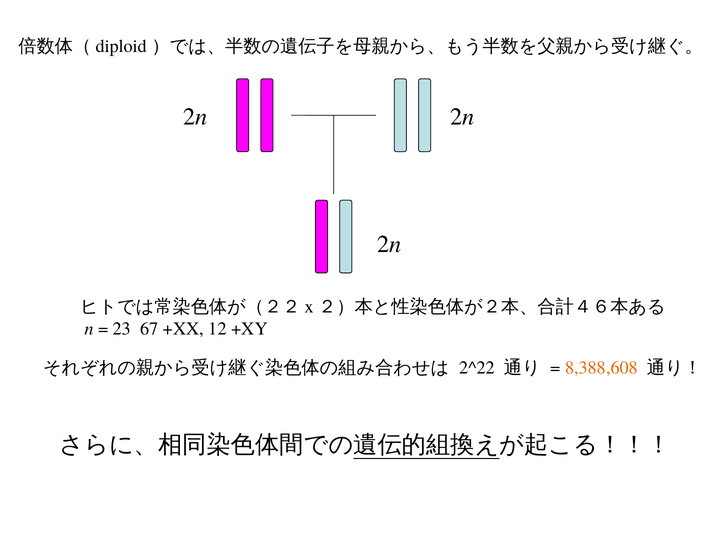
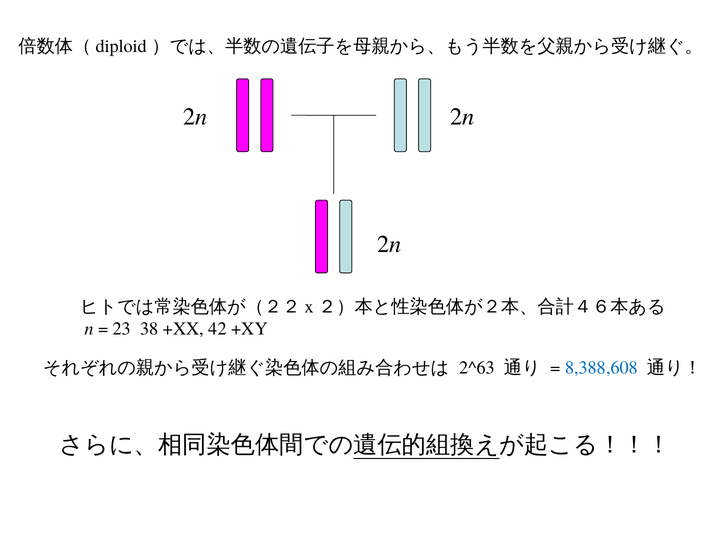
67: 67 -> 38 (149, 329)
12: 12 -> 42 (218, 329)
2^22: 2^22 -> 2^63 (477, 368)
8,388,608 colour: orange -> blue (602, 368)
